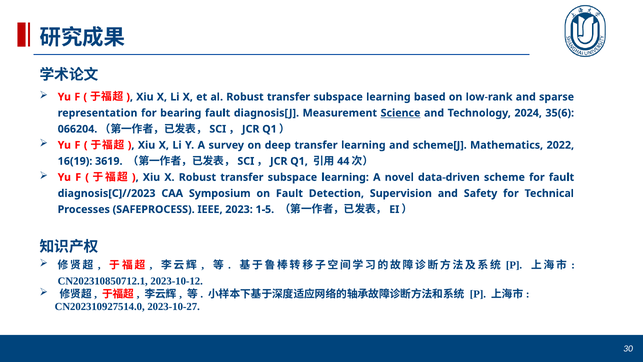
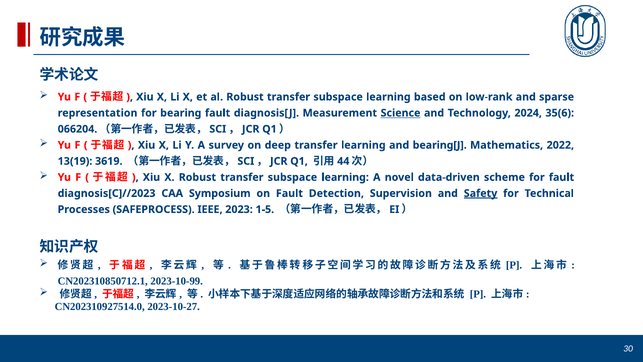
scheme[J: scheme[J -> bearing[J (440, 145)
16(19: 16(19 -> 13(19 (75, 161)
Safety underline: none -> present (481, 193)
2023-10-12: 2023-10-12 -> 2023-10-99 (177, 281)
